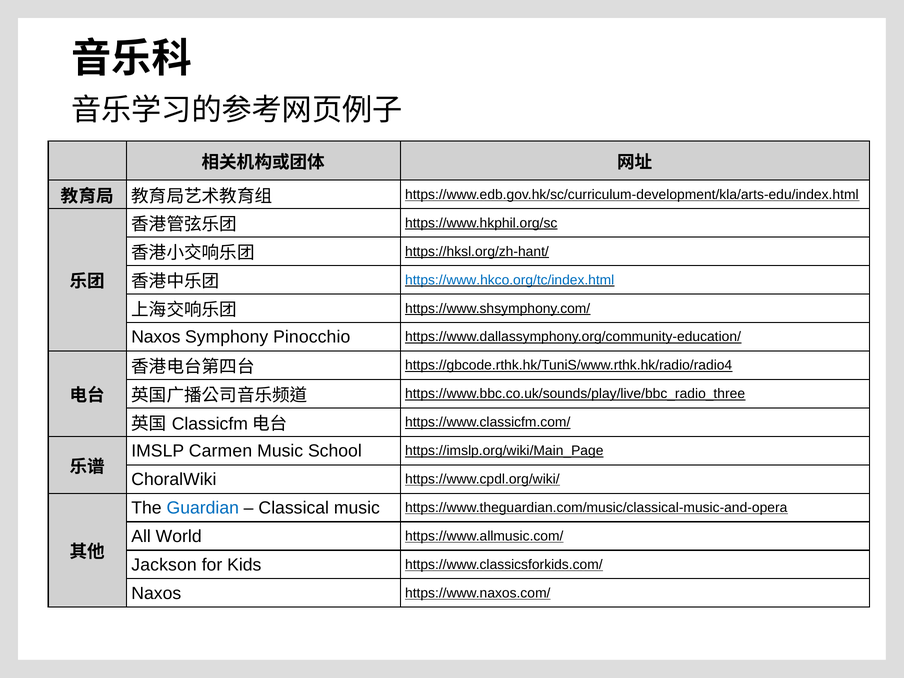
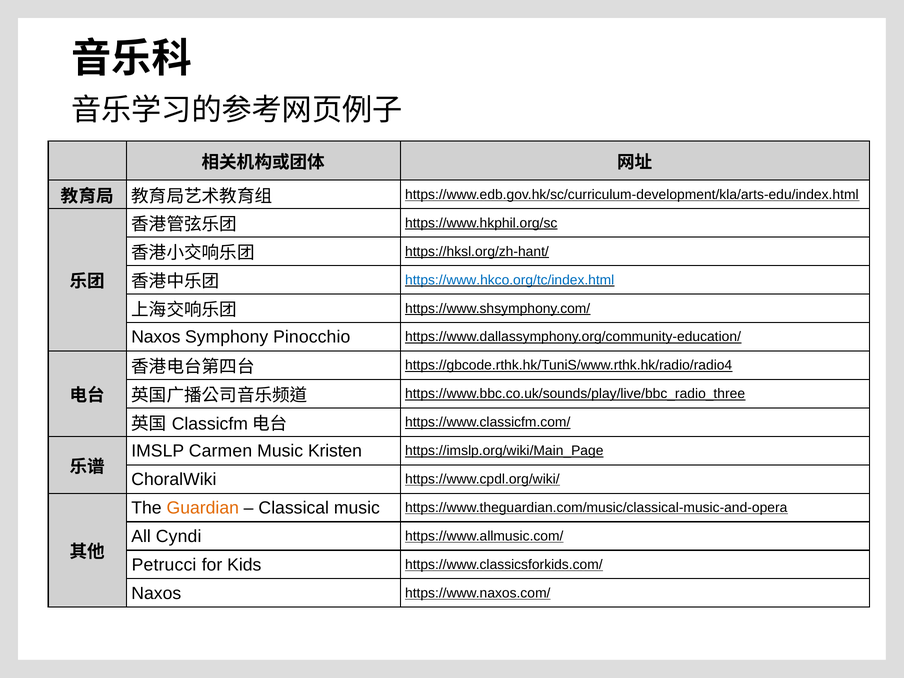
School: School -> Kristen (335, 451)
Guardian colour: blue -> orange (203, 508)
World: World -> Cyndi (179, 536)
Jackson: Jackson -> Petrucci (164, 565)
